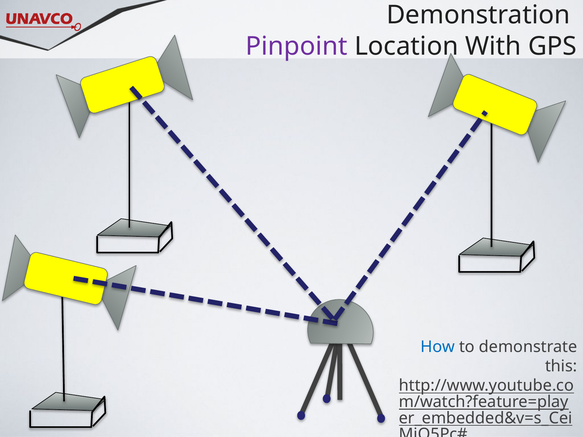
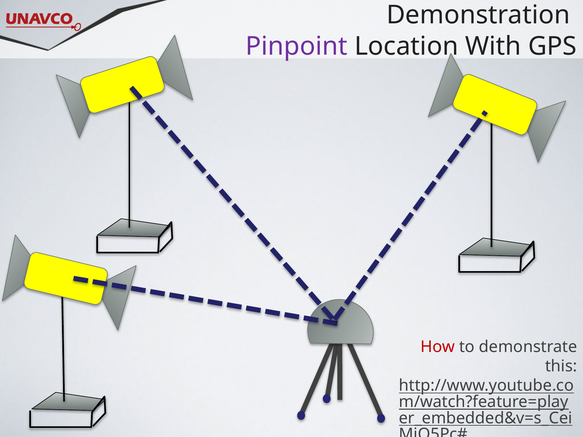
How colour: blue -> red (438, 347)
